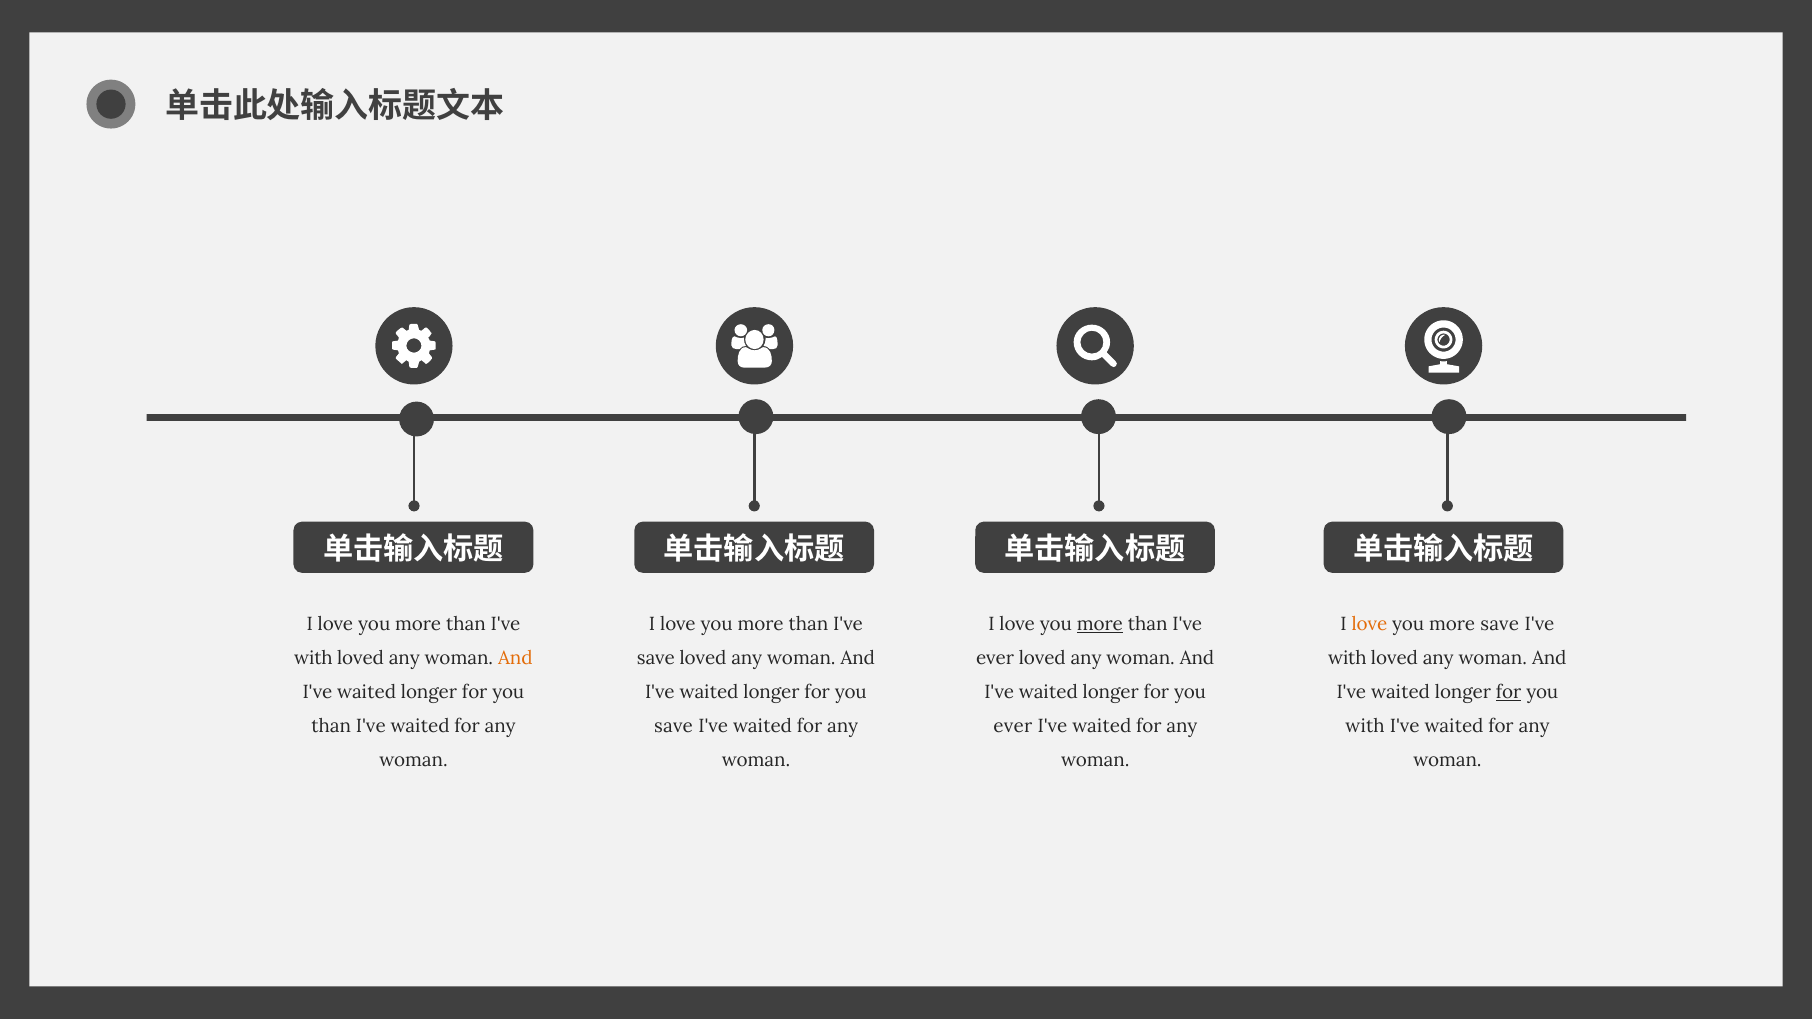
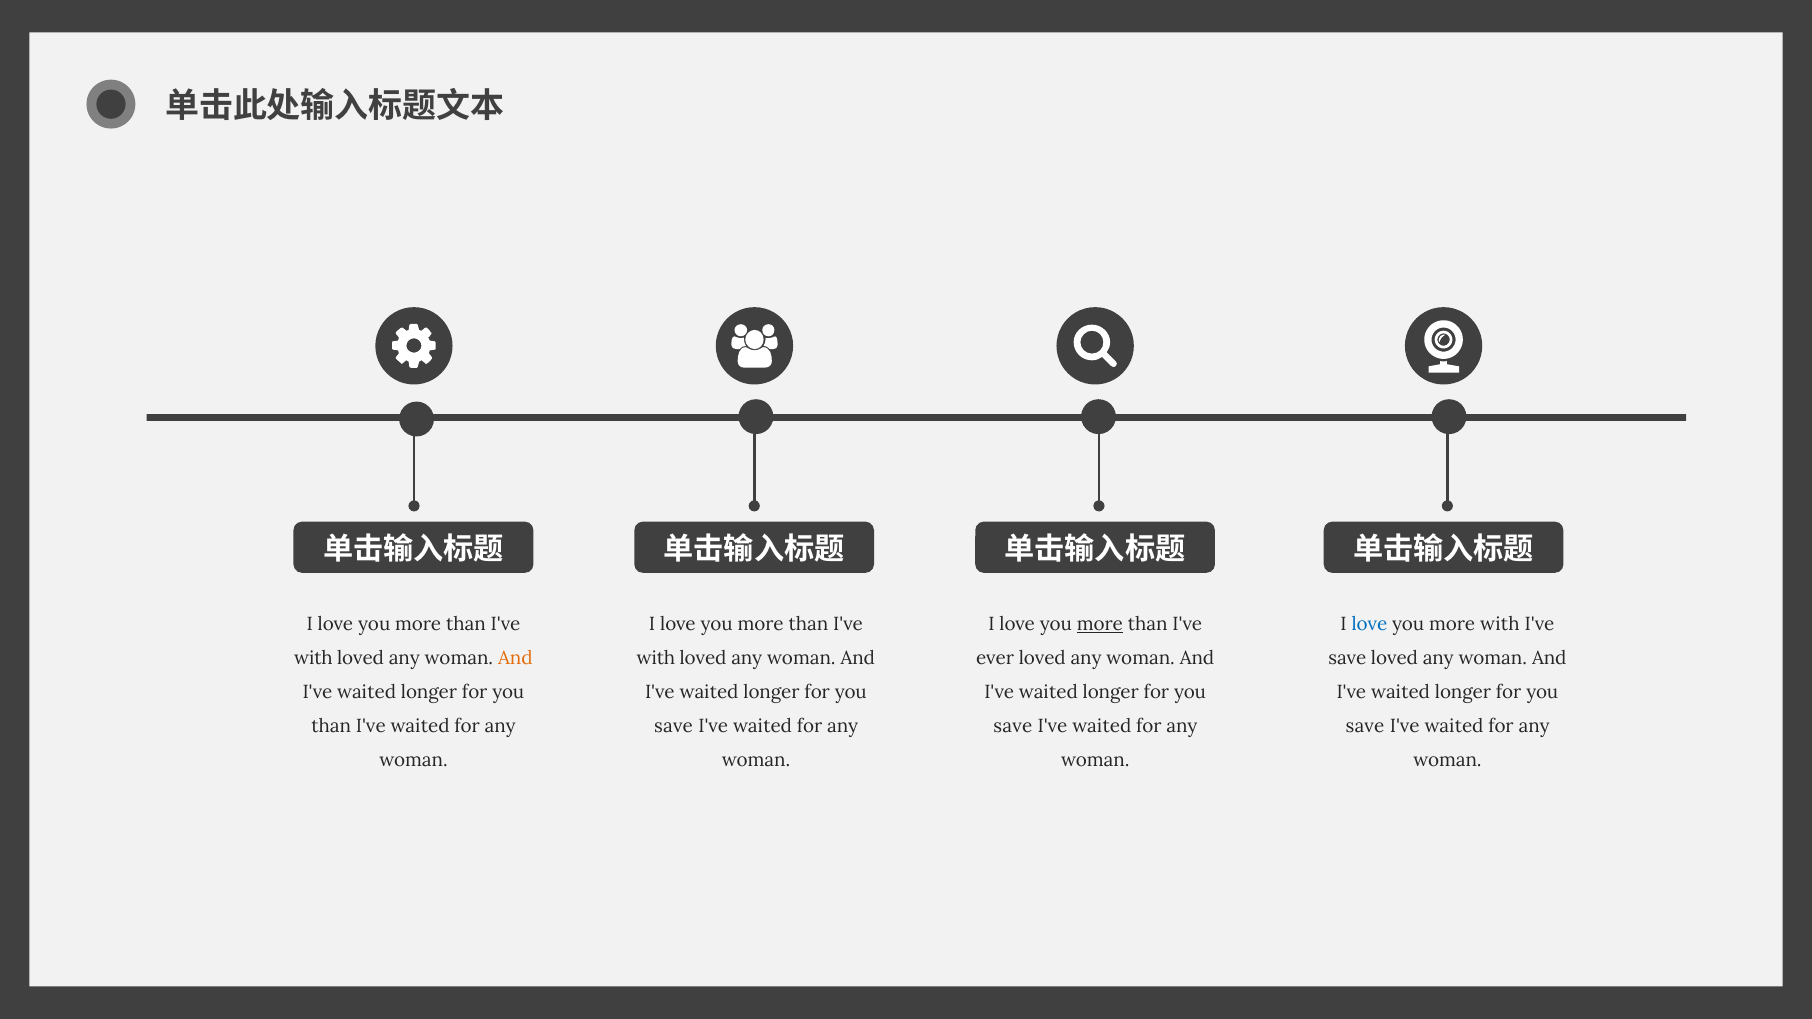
love colour: orange -> blue (1369, 625)
more save: save -> with (1500, 625)
save: save -> with (656, 659)
with: with -> save (1347, 659)
for underline: present -> none (1509, 693)
ever: ever -> save (1013, 727)
with: with -> save (1365, 727)
